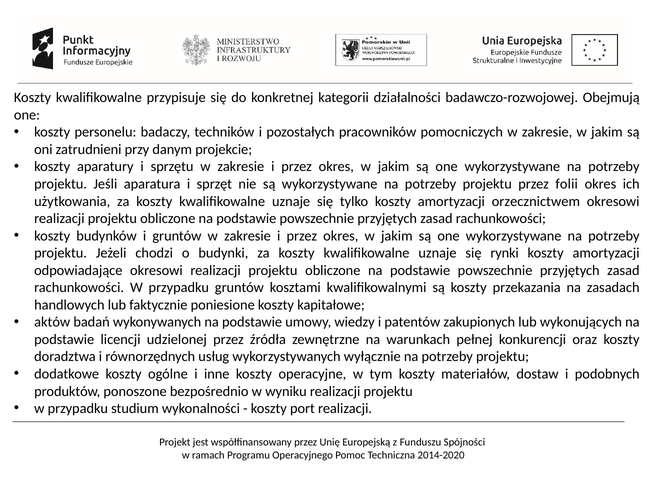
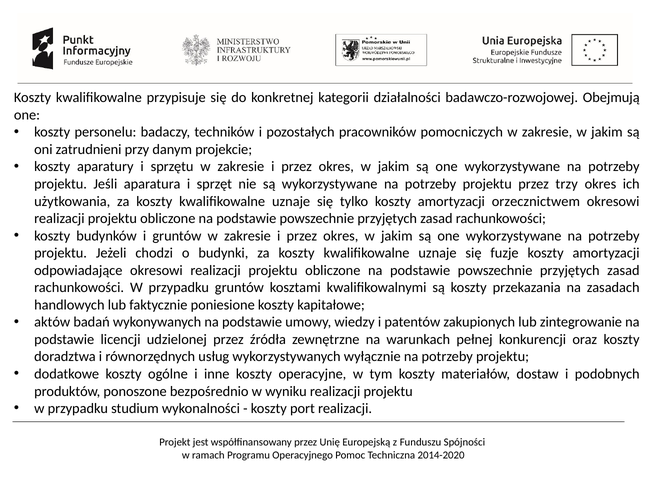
folii: folii -> trzy (567, 184)
rynki: rynki -> fuzje (505, 253)
wykonujących: wykonujących -> zintegrowanie (581, 322)
